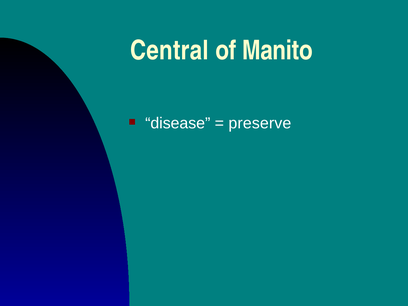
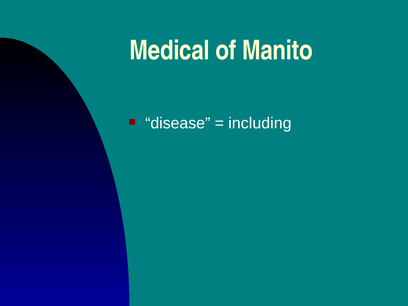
Central: Central -> Medical (170, 51)
preserve: preserve -> including (260, 123)
